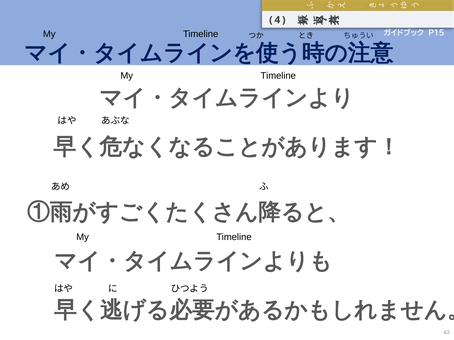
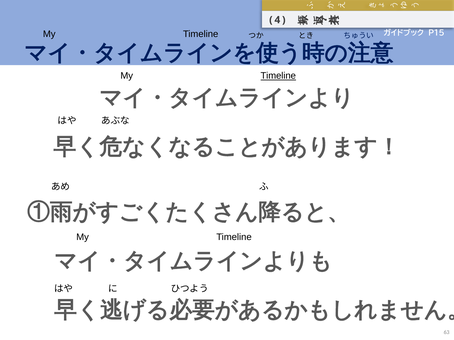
Timeline underline: none -> present (278, 76)
